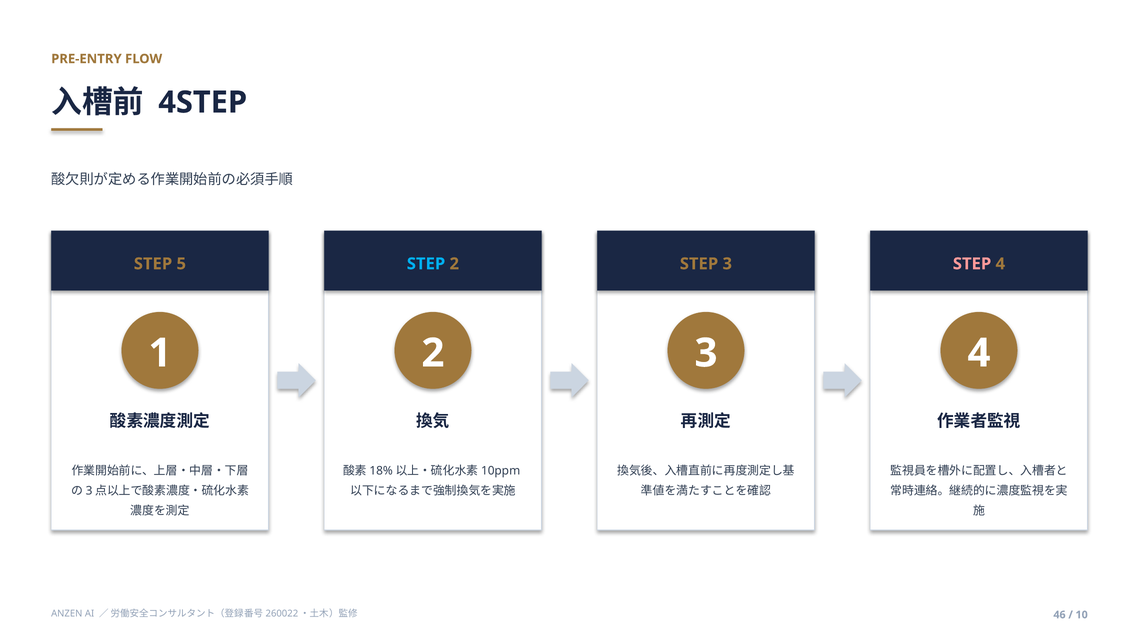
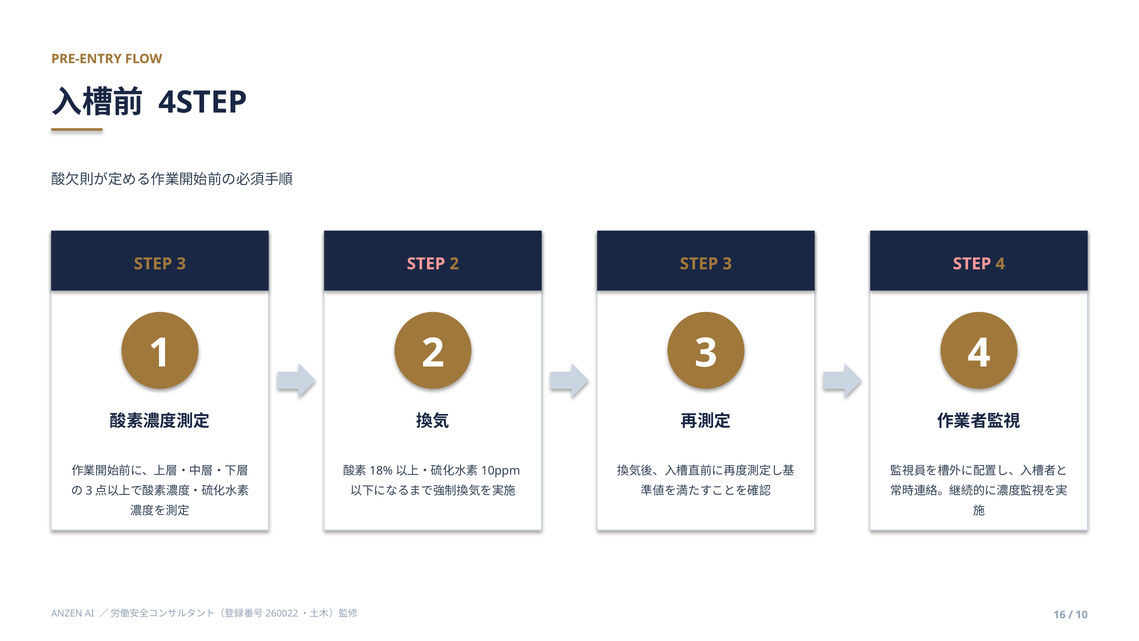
5: 5 -> 3 (181, 264)
STEP colour: light blue -> pink (426, 264)
46: 46 -> 16 (1060, 615)
